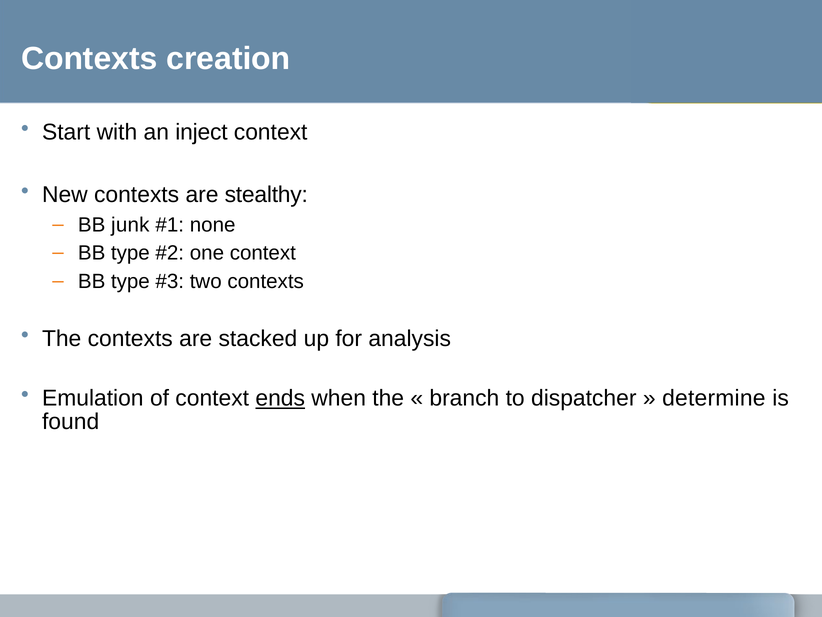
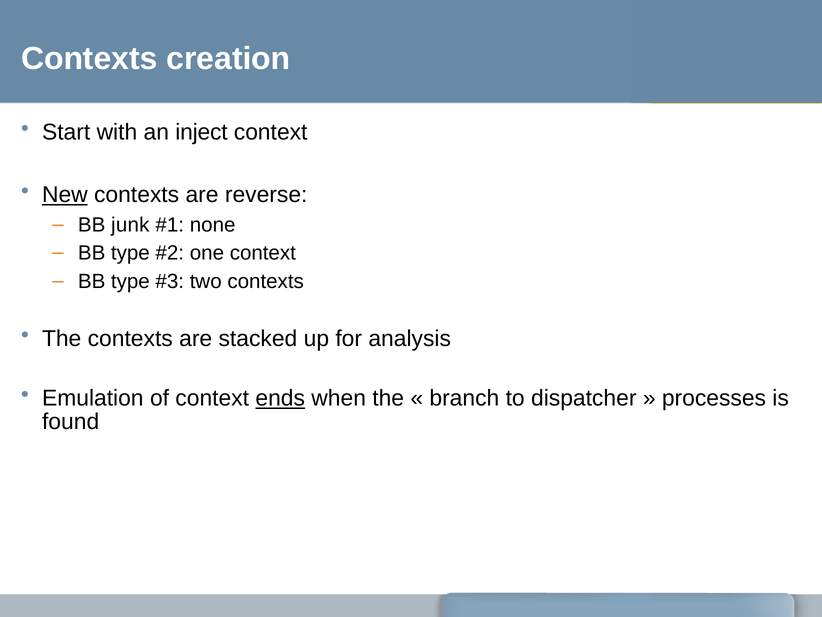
New underline: none -> present (65, 195)
stealthy: stealthy -> reverse (266, 195)
determine: determine -> processes (714, 398)
